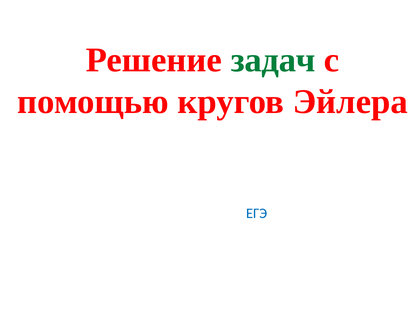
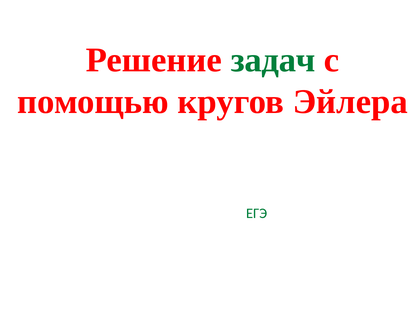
ЕГЭ colour: blue -> green (257, 214)
